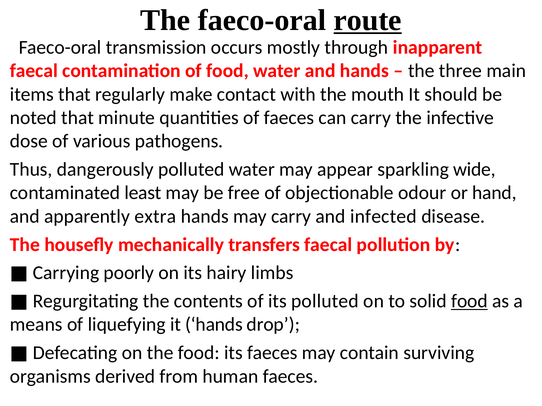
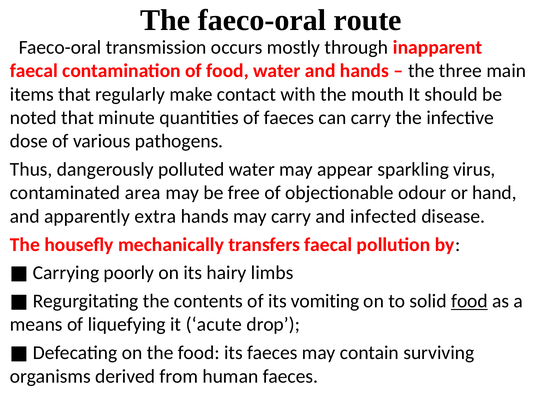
route underline: present -> none (368, 20)
wide: wide -> virus (474, 170)
least: least -> area (143, 193)
its polluted: polluted -> vomiting (325, 301)
it hands: hands -> acute (214, 325)
